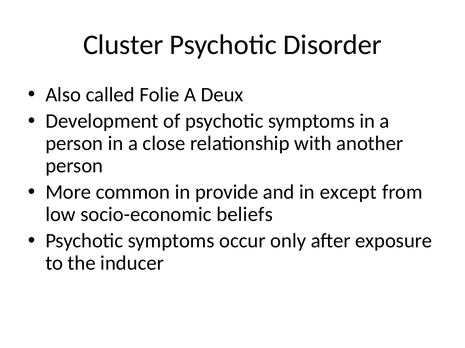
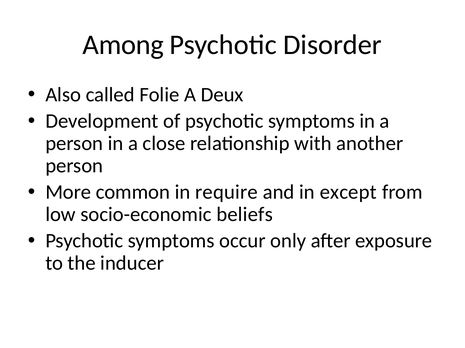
Cluster: Cluster -> Among (123, 45)
provide: provide -> require (226, 192)
